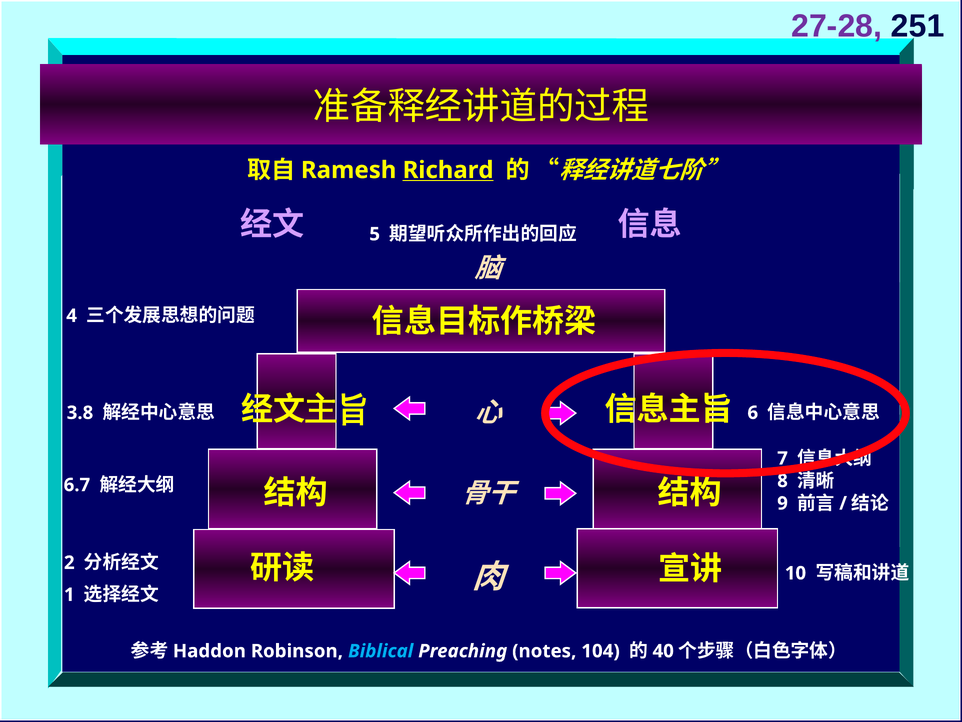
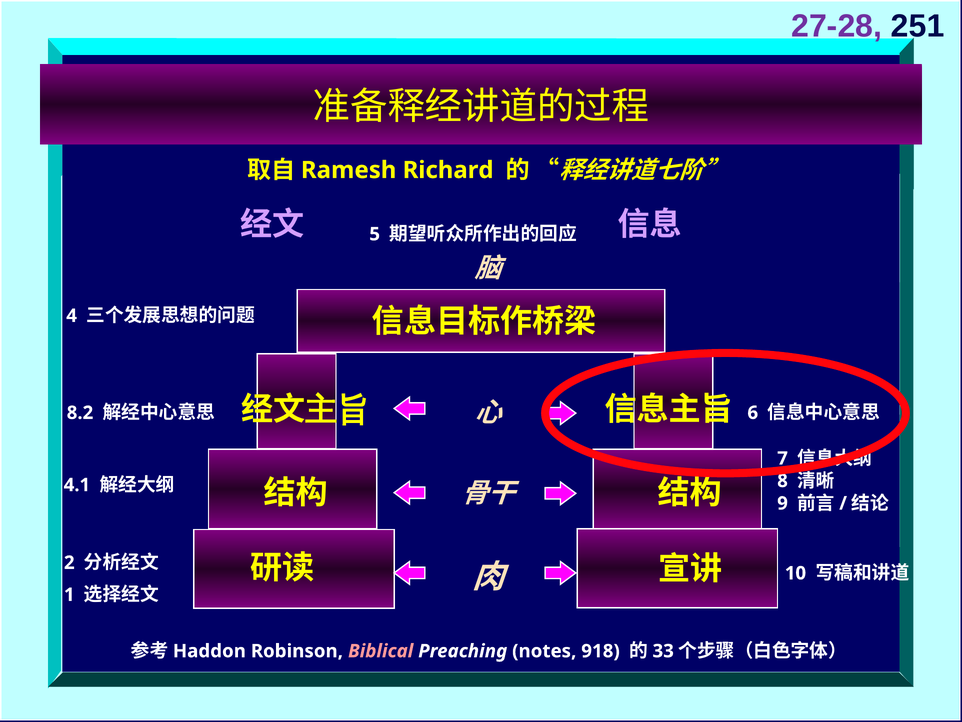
Richard underline: present -> none (448, 170)
3.8: 3.8 -> 8.2 (80, 413)
6.7: 6.7 -> 4.1 (77, 485)
Biblical colour: light blue -> pink (381, 651)
104: 104 -> 918 (601, 651)
40: 40 -> 33 (663, 651)
